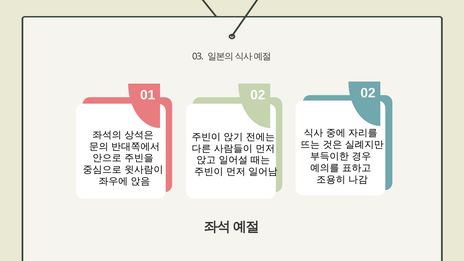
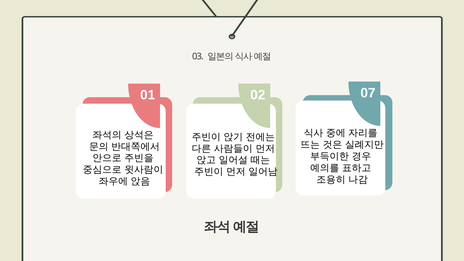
02 02: 02 -> 07 (368, 93)
